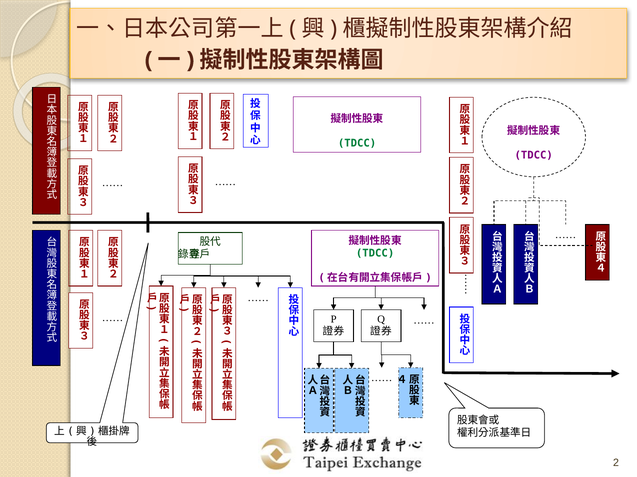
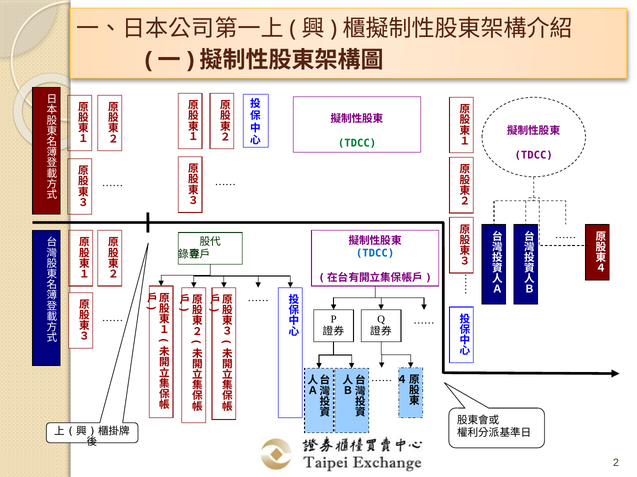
TDCC colour: green -> blue (375, 254)
